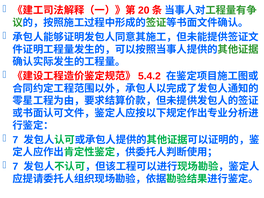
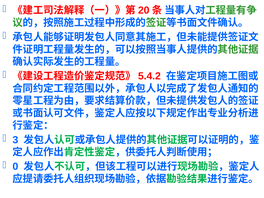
7: 7 -> 3 (15, 140)
7: 7 -> 0 (15, 167)
